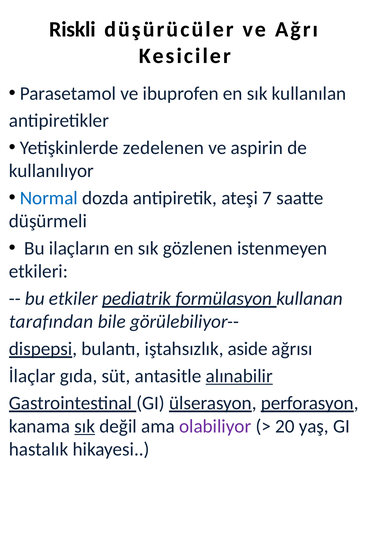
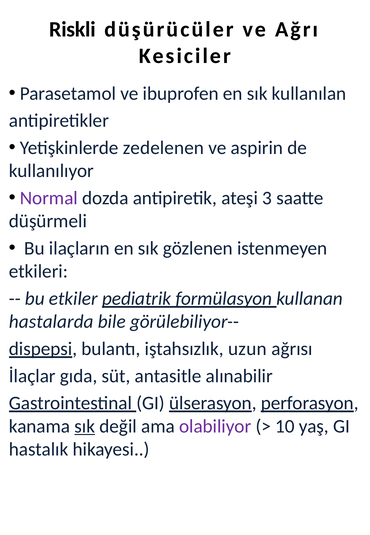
Normal colour: blue -> purple (49, 198)
7: 7 -> 3 (267, 198)
tarafından: tarafından -> hastalarda (51, 321)
aside: aside -> uzun (247, 348)
alınabilir underline: present -> none (239, 376)
20: 20 -> 10 (285, 426)
